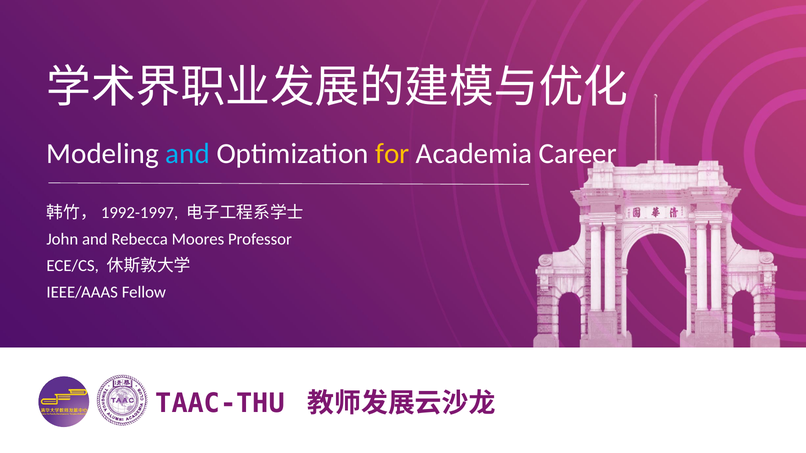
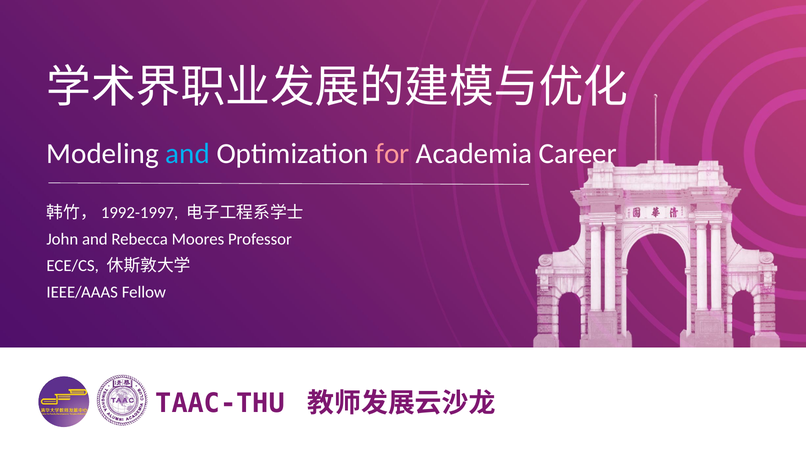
for colour: yellow -> pink (392, 154)
